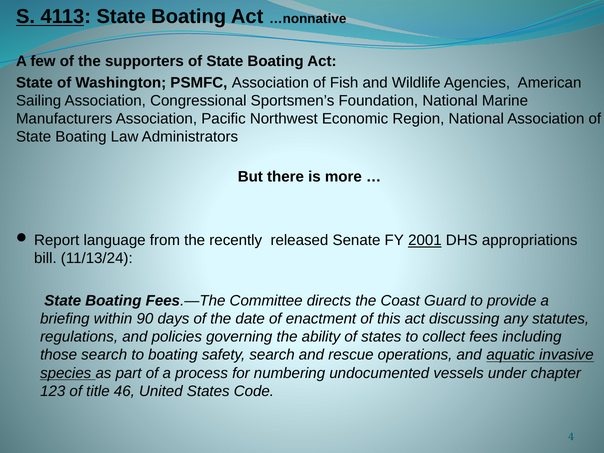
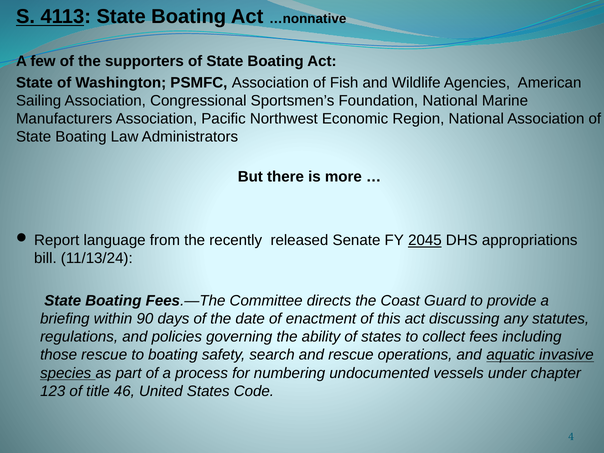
2001: 2001 -> 2045 (425, 240)
those search: search -> rescue (104, 355)
